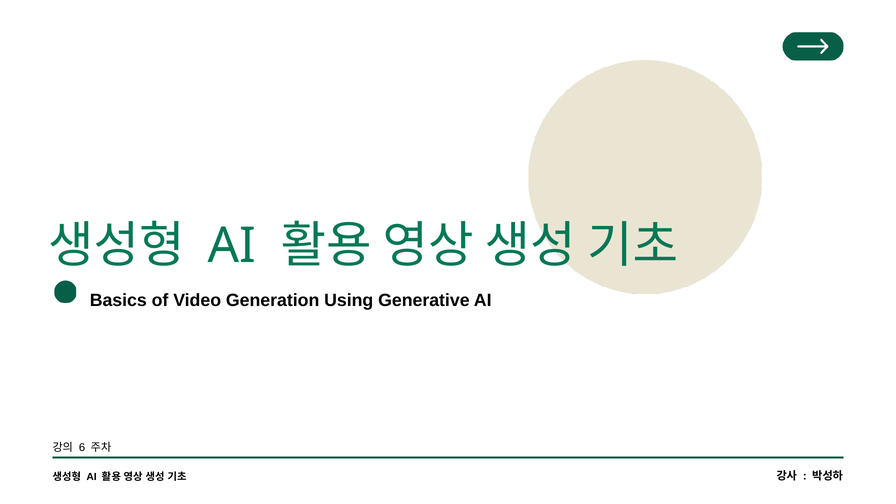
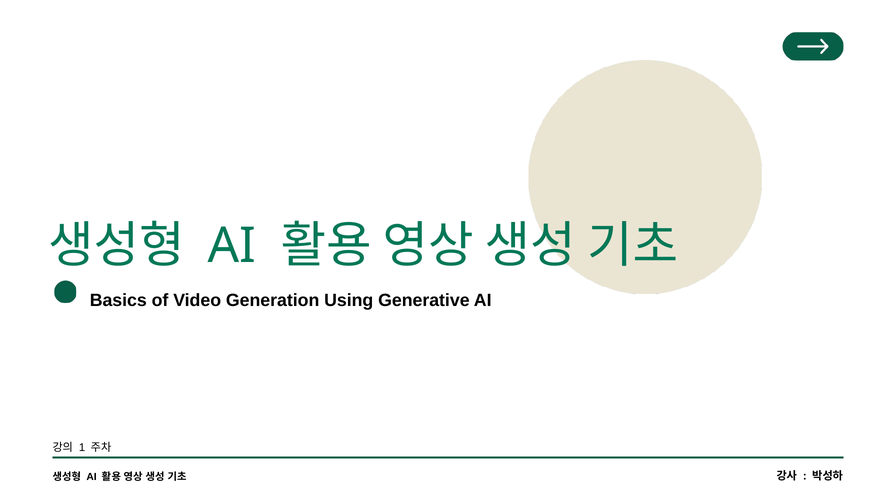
6: 6 -> 1 (82, 448)
